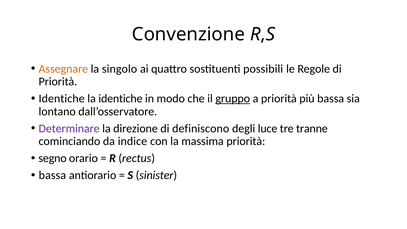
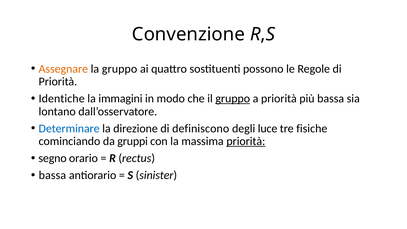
la singolo: singolo -> gruppo (120, 69)
possibili: possibili -> possono (263, 69)
la identiche: identiche -> immagini (120, 99)
Determinare colour: purple -> blue (69, 128)
tranne: tranne -> fisiche (312, 128)
indice: indice -> gruppi (133, 141)
priorità underline: none -> present (246, 141)
